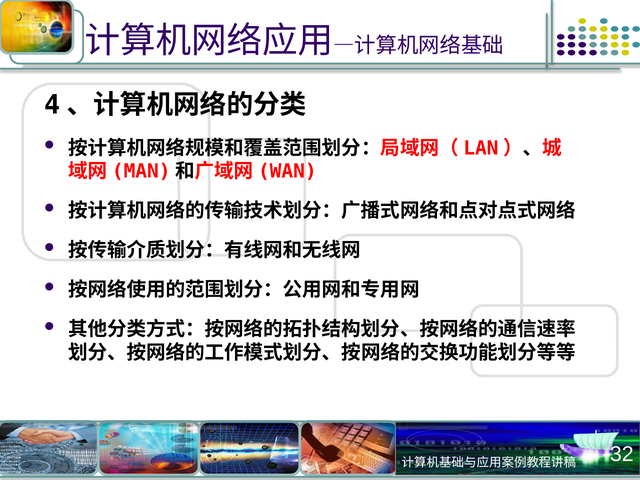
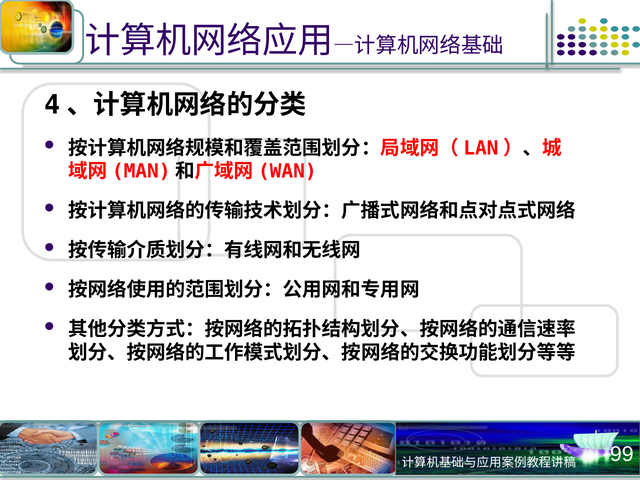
32: 32 -> 99 (622, 454)
